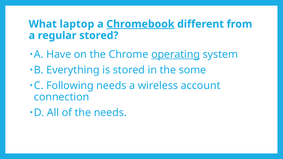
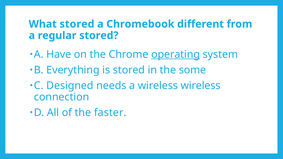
What laptop: laptop -> stored (77, 24)
Chromebook underline: present -> none (140, 24)
Following: Following -> Designed (70, 86)
wireless account: account -> wireless (201, 86)
the needs: needs -> faster (110, 113)
